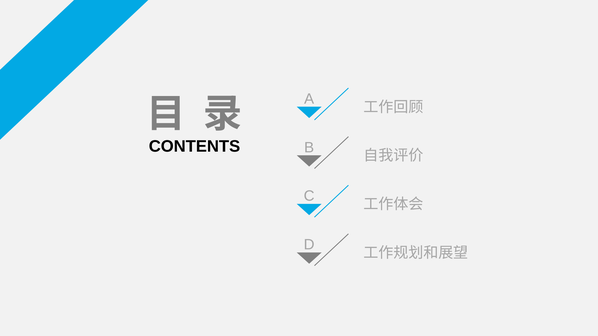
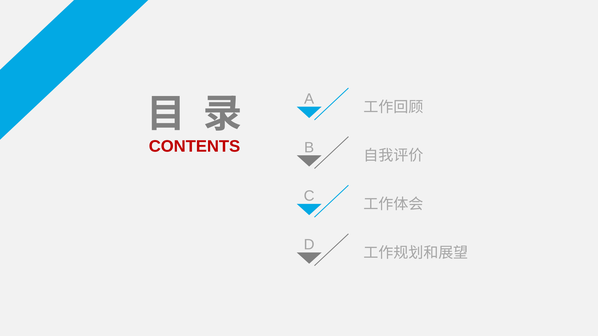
CONTENTS colour: black -> red (194, 147)
